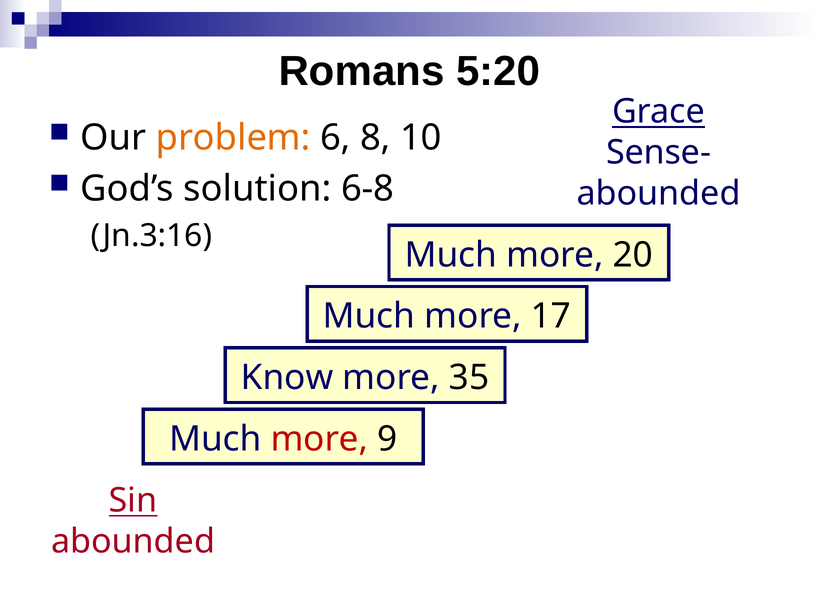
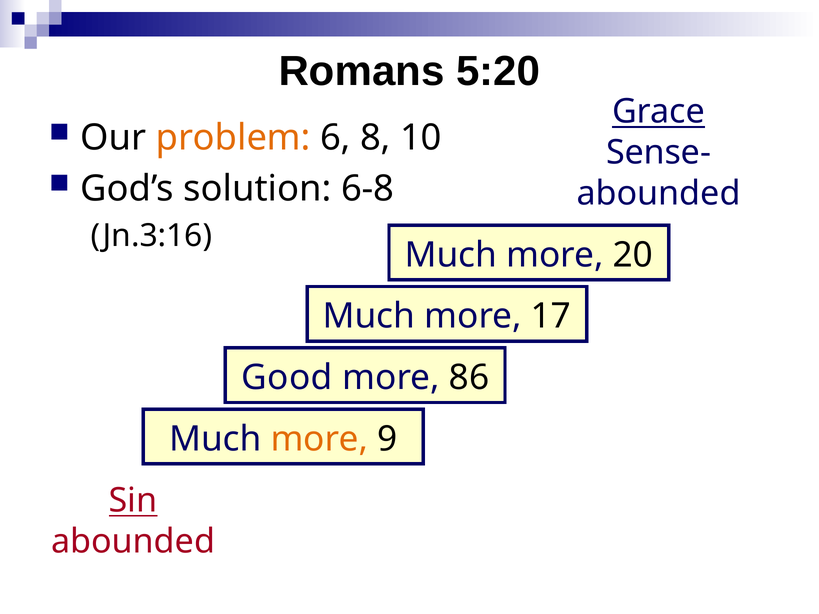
Know: Know -> Good (287, 378)
35: 35 -> 86 (469, 378)
more colour: red -> orange (319, 439)
